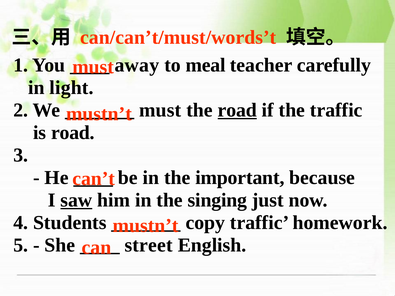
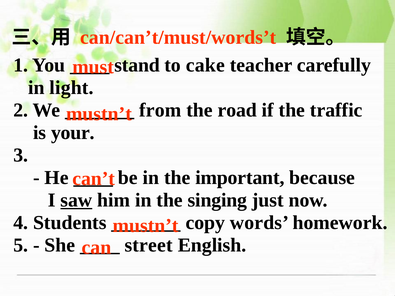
away: away -> stand (137, 65)
meal: meal -> cake (205, 65)
must: must -> from (160, 110)
road underline: present -> none (237, 110)
is road: road -> your (73, 133)
copy traffic: traffic -> words (259, 223)
